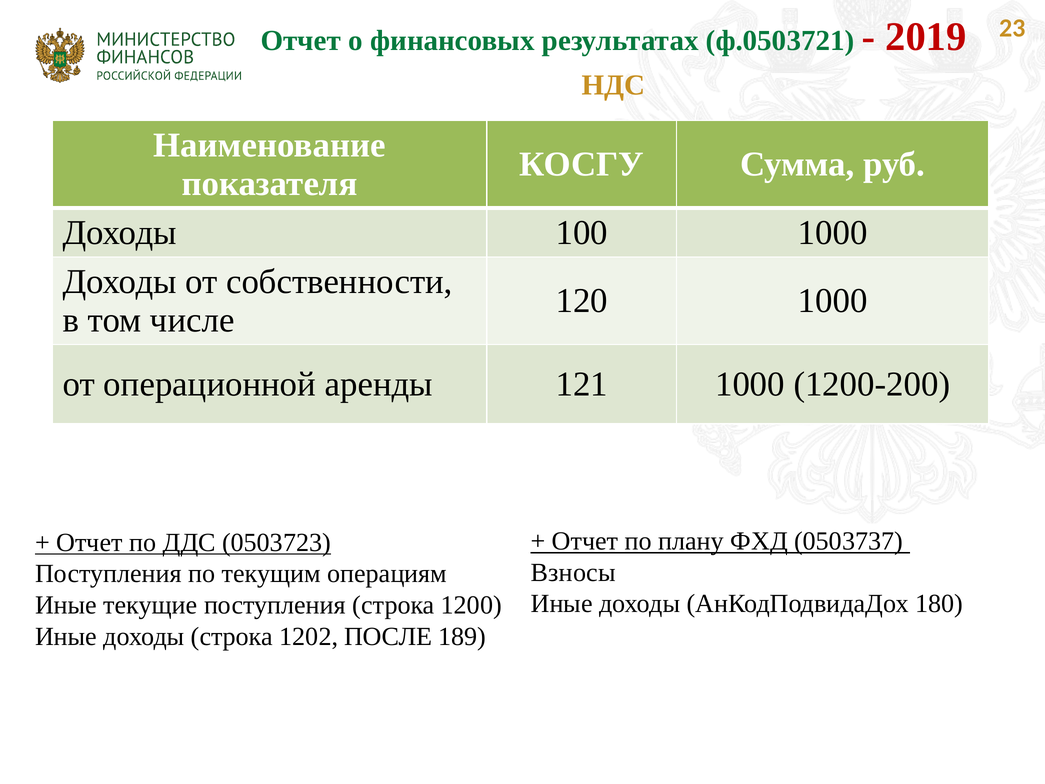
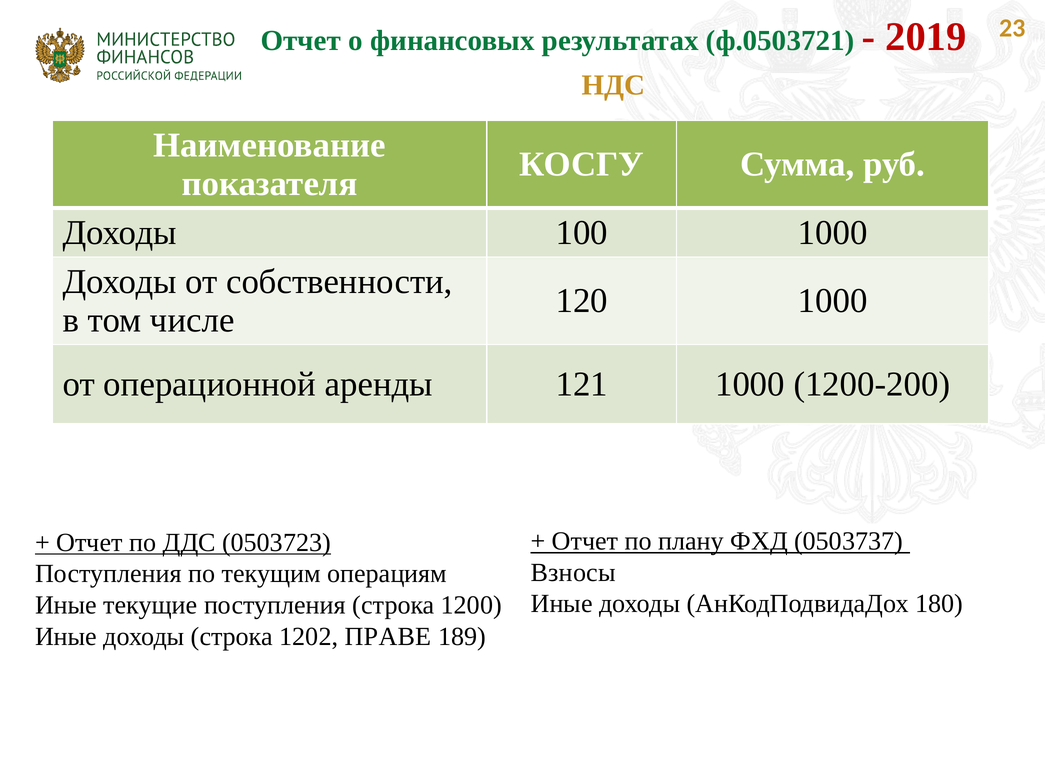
ПОСЛЕ: ПОСЛЕ -> ПРАВЕ (388, 636)
